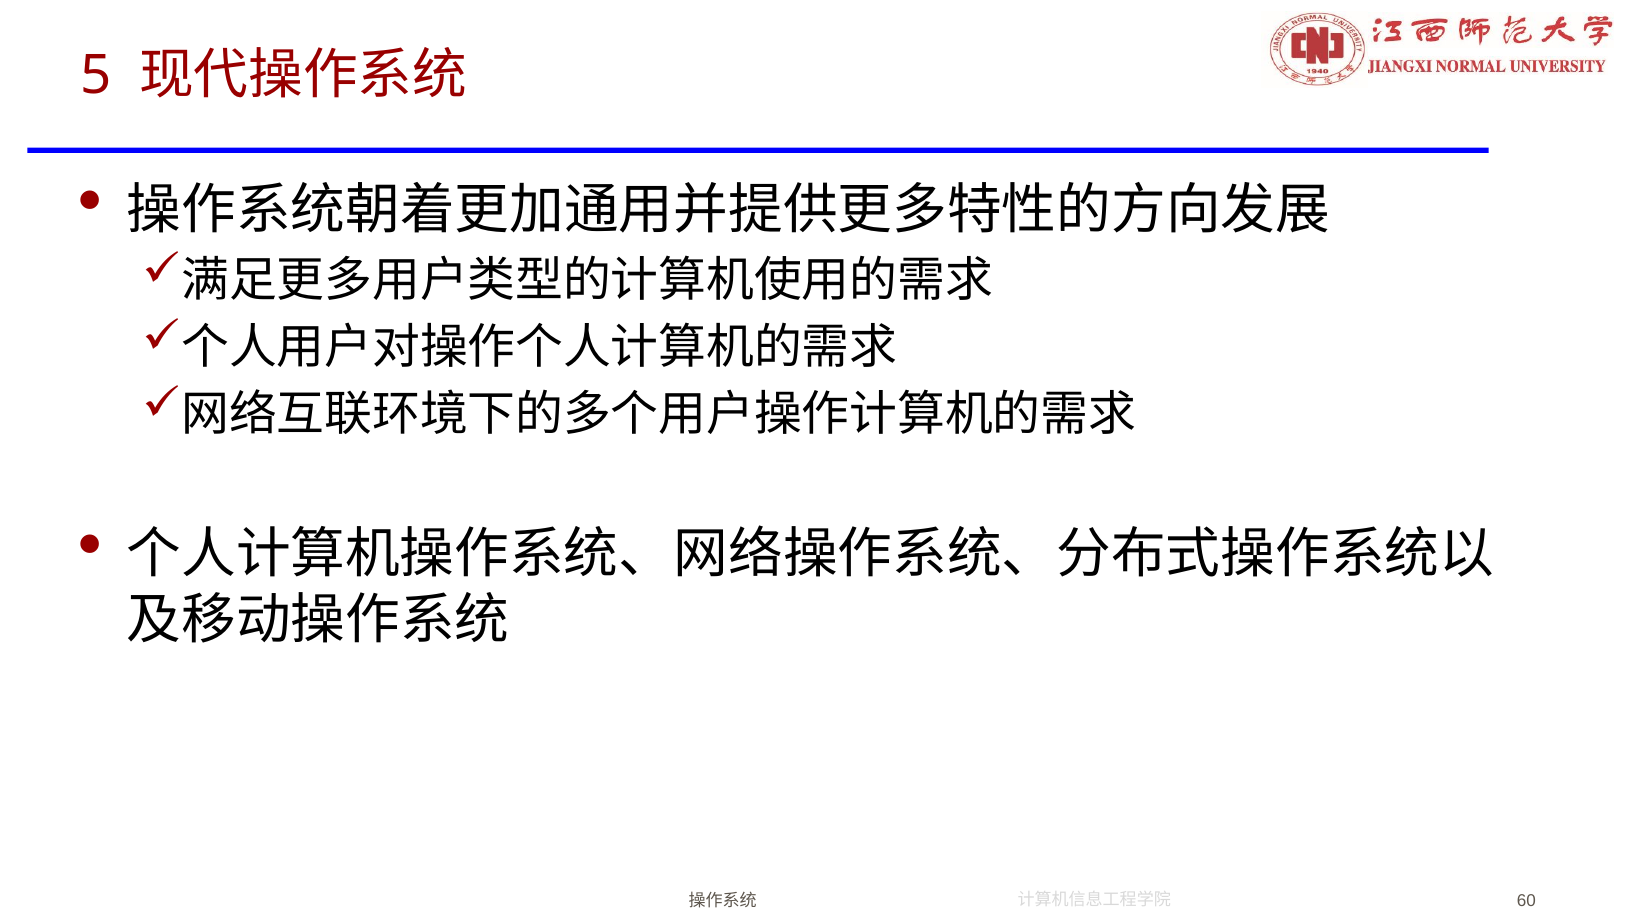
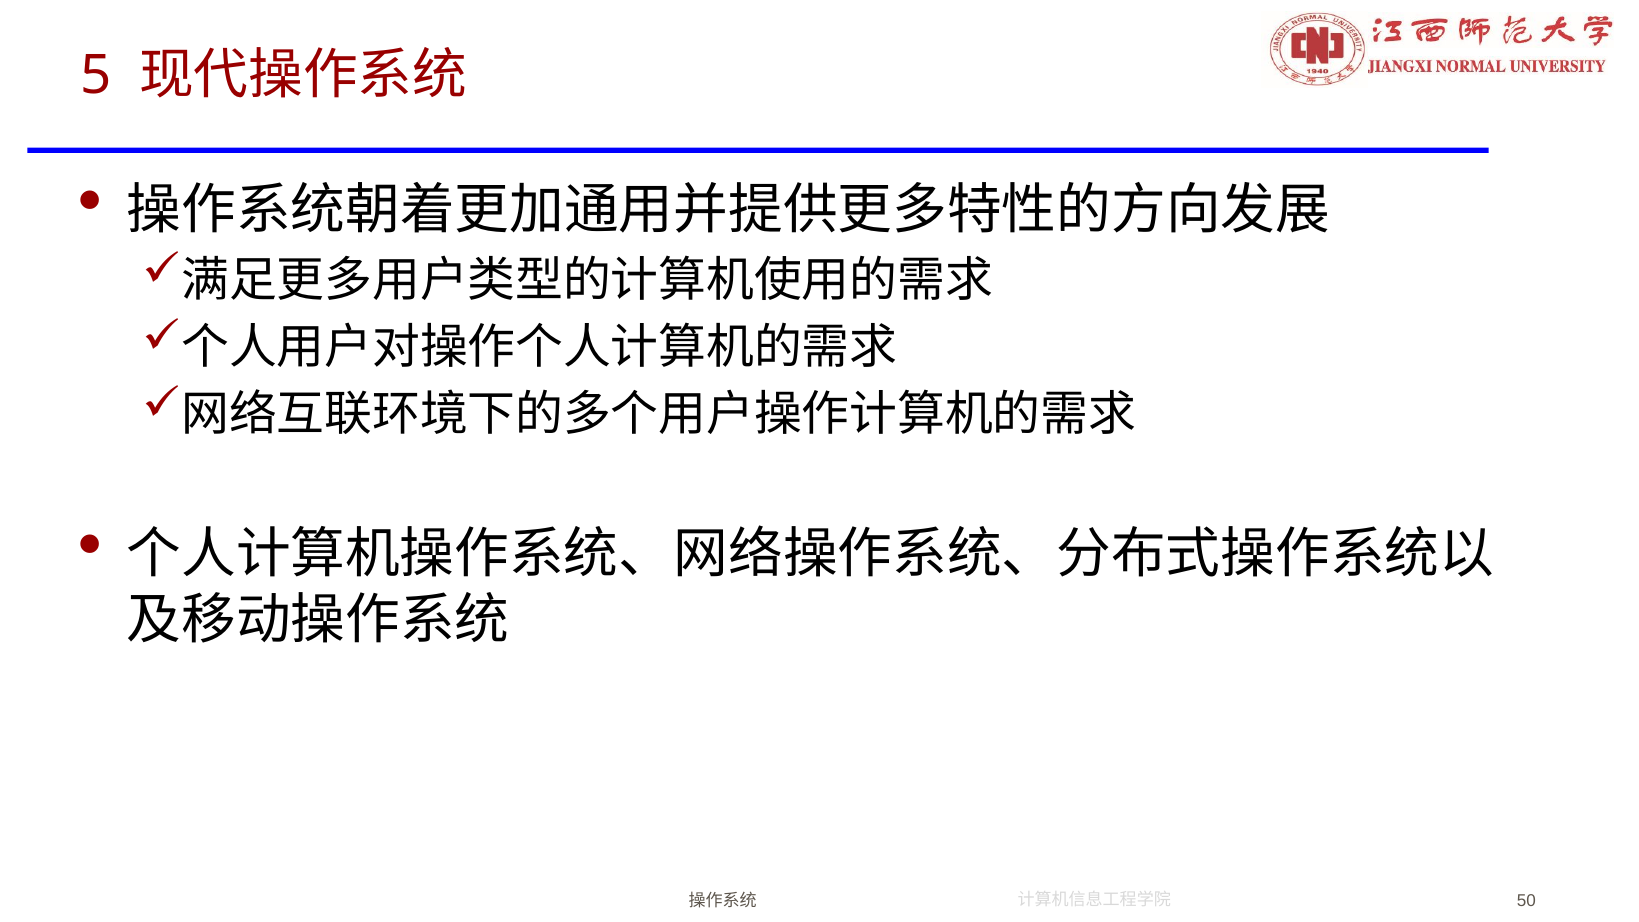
60: 60 -> 50 (1526, 901)
